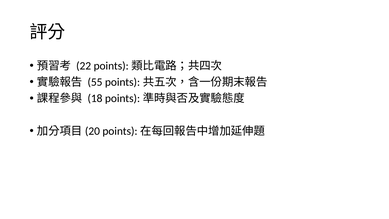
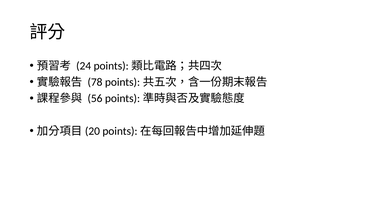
22: 22 -> 24 (84, 66)
55: 55 -> 78 (95, 82)
18: 18 -> 56 (95, 98)
